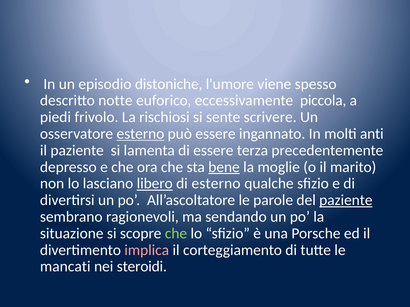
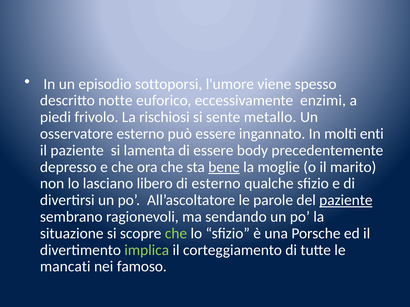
distoniche: distoniche -> sottoporsi (169, 84)
piccola: piccola -> enzimi (323, 101)
scrivere: scrivere -> metallo (270, 117)
esterno underline: present -> none (140, 134)
anti: anti -> enti (372, 134)
terza: terza -> body (252, 151)
libero underline: present -> none (155, 184)
implica colour: pink -> light green (147, 250)
steroidi: steroidi -> famoso (142, 267)
